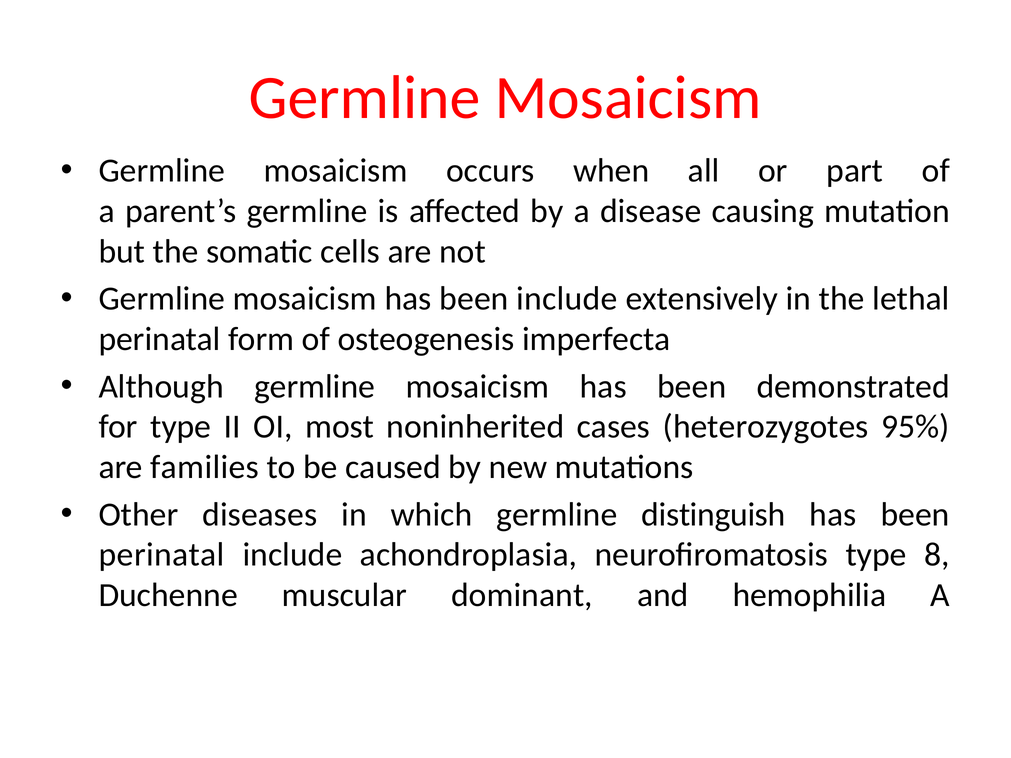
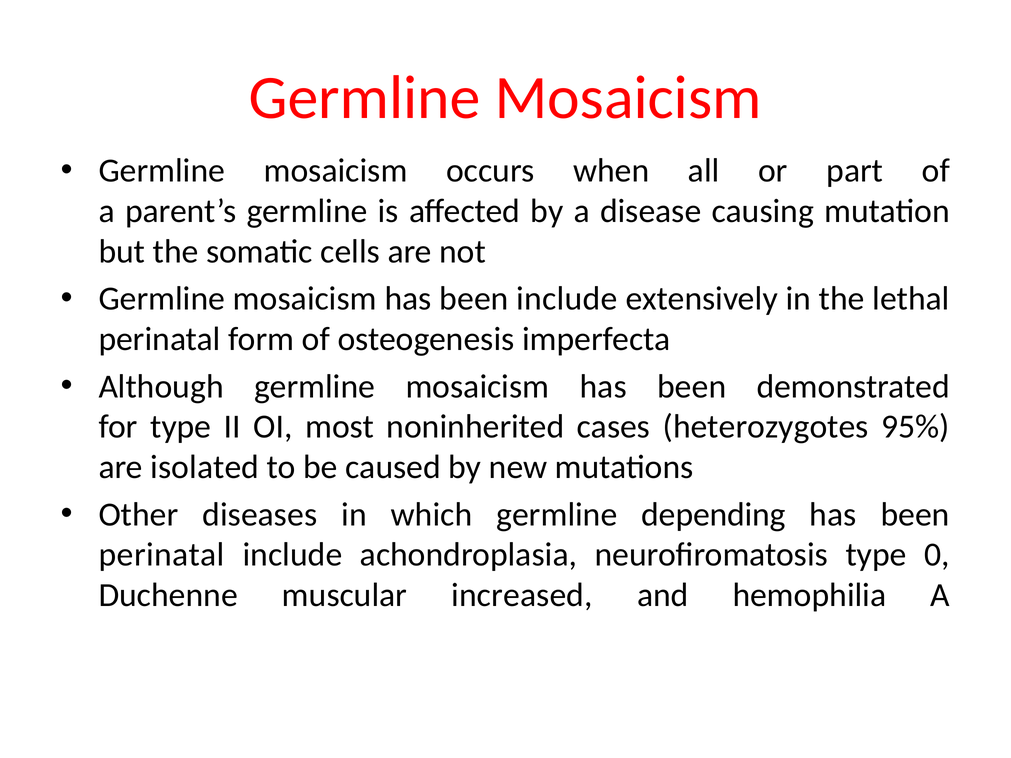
families: families -> isolated (205, 467)
distinguish: distinguish -> depending (713, 515)
8: 8 -> 0 (937, 555)
dominant: dominant -> increased (522, 595)
